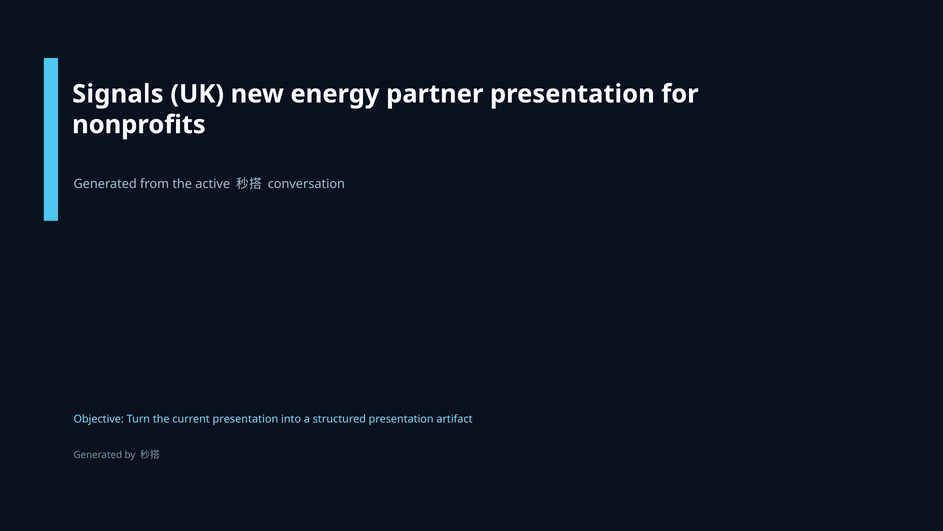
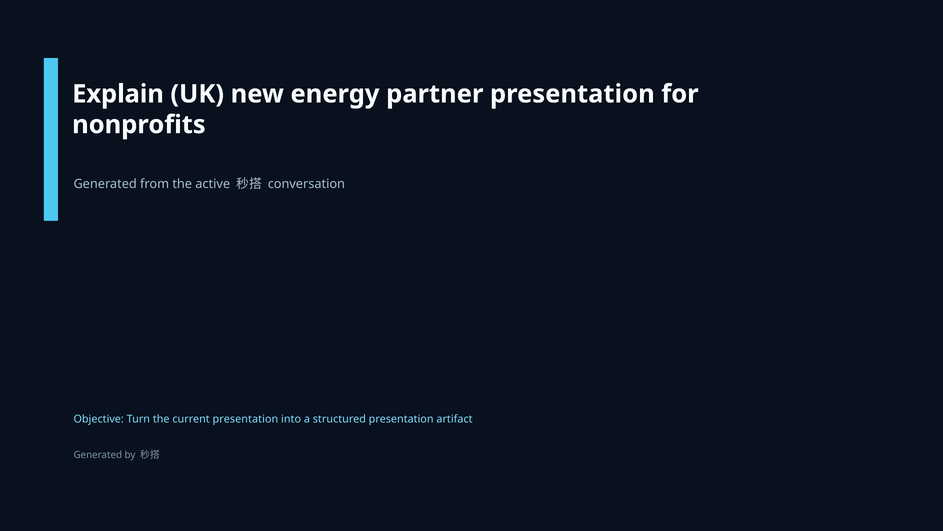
Signals: Signals -> Explain (118, 94)
